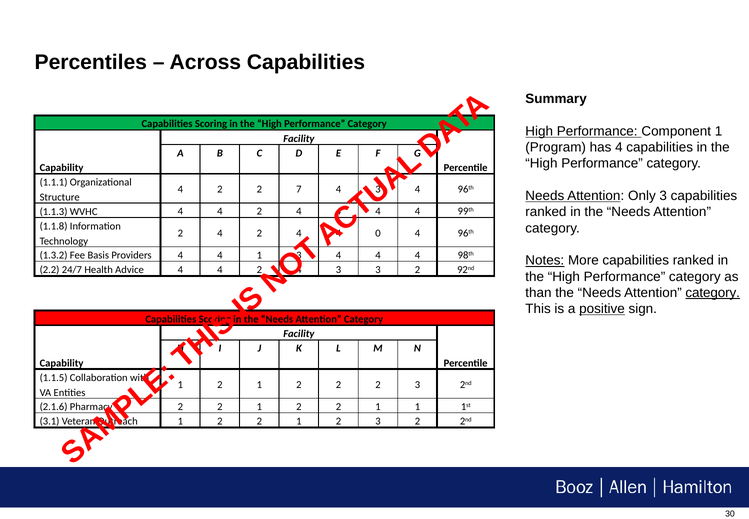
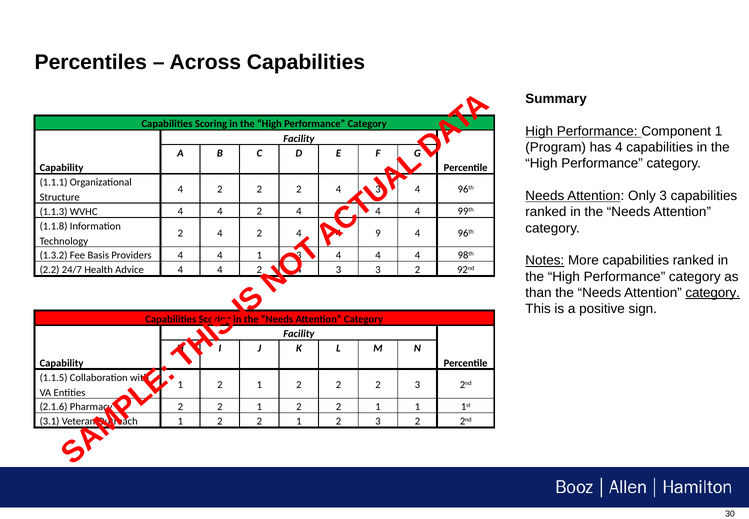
4 2 2 7: 7 -> 2 (299, 189)
0: 0 -> 9 (378, 233)
positive underline: present -> none (602, 309)
